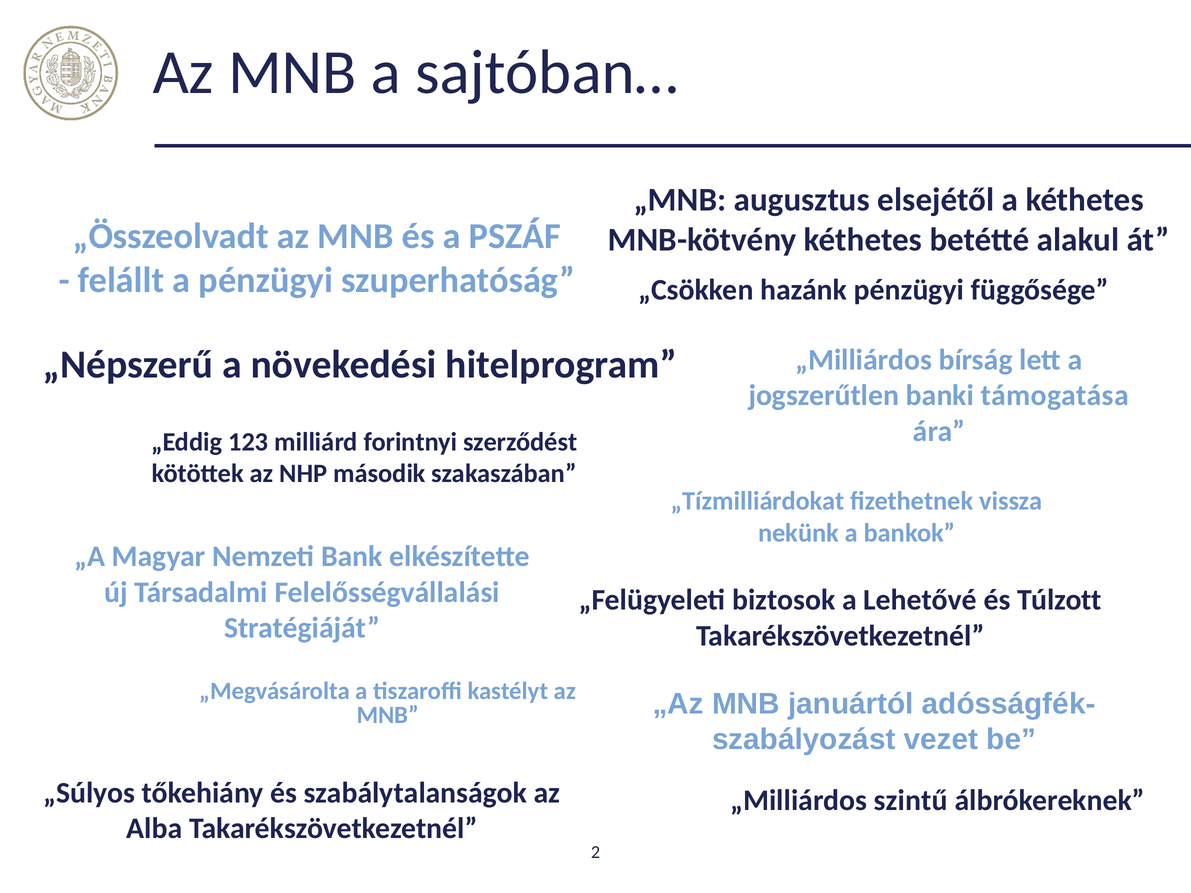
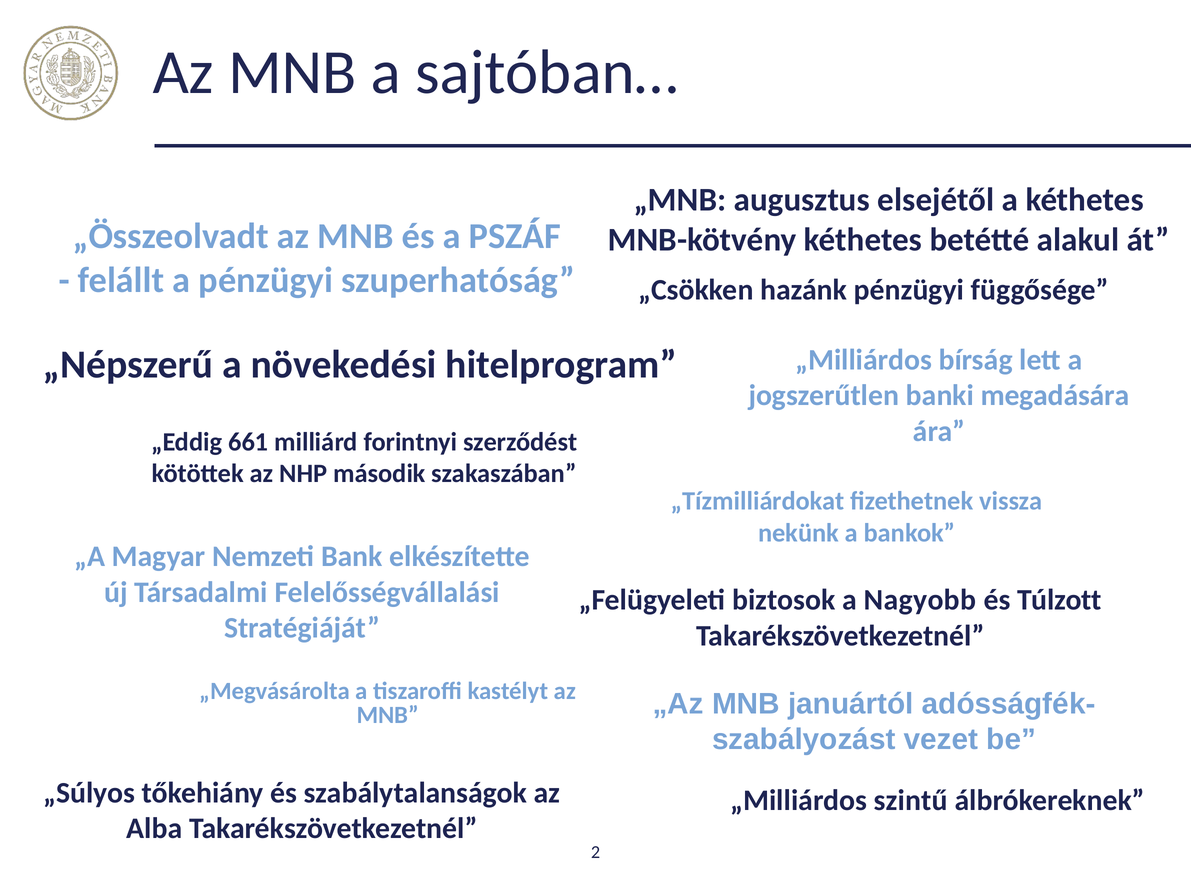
támogatása: támogatása -> megadására (1055, 396)
123: 123 -> 661 (248, 442)
Lehetővé: Lehetővé -> Nagyobb (920, 600)
